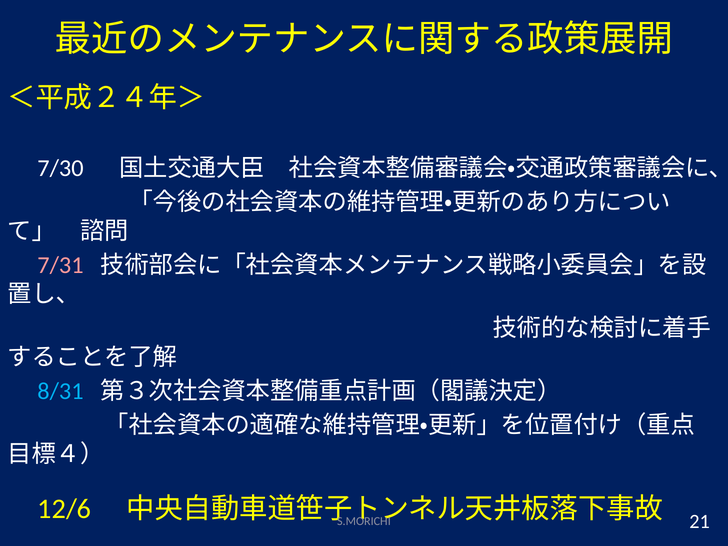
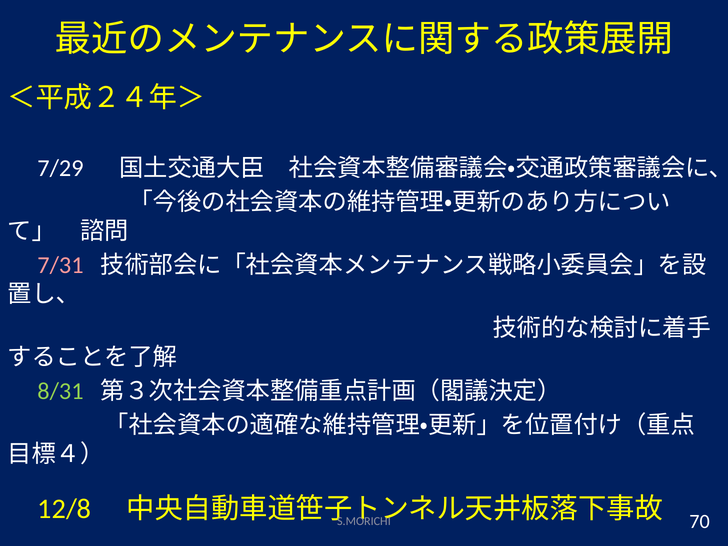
7/30: 7/30 -> 7/29 (60, 168)
8/31 colour: light blue -> light green (60, 391)
12/6: 12/6 -> 12/8 (64, 509)
21: 21 -> 70 (700, 522)
